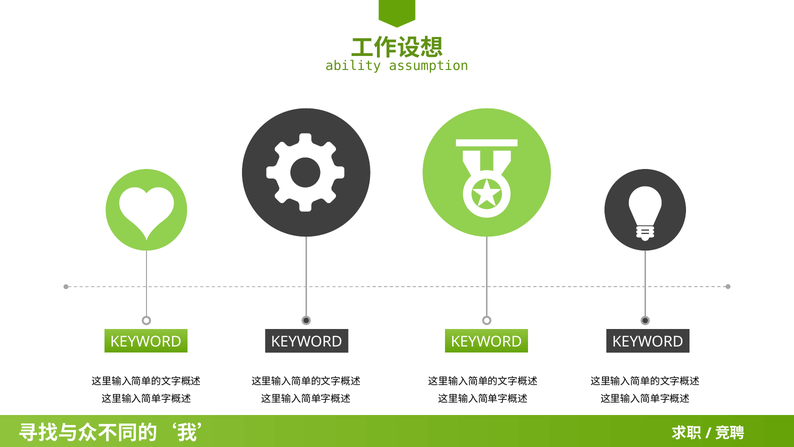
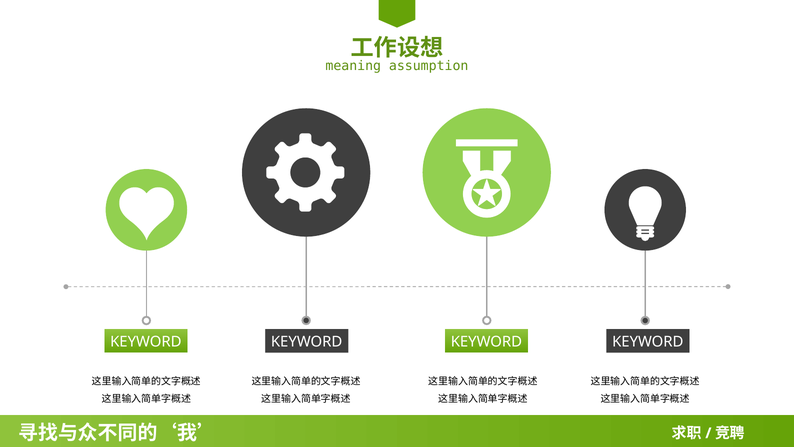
ability: ability -> meaning (353, 66)
